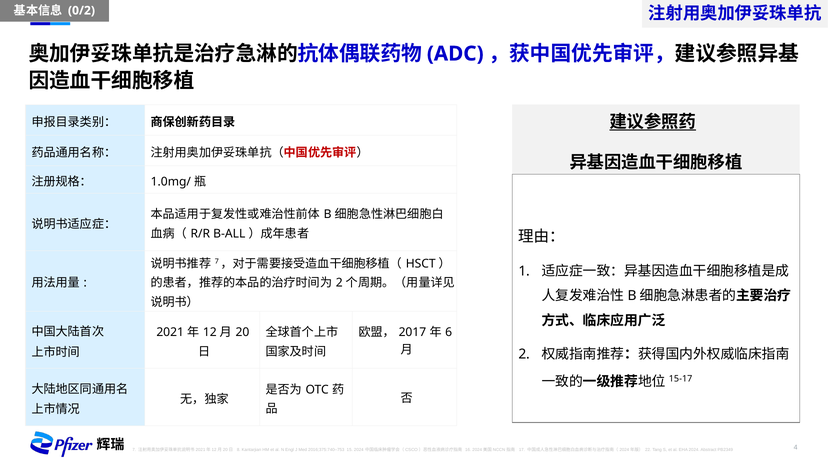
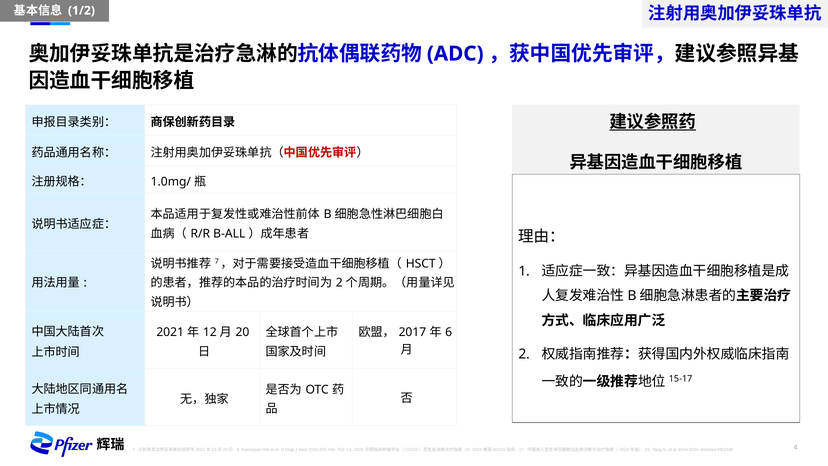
0/2: 0/2 -> 1/2 (81, 11)
